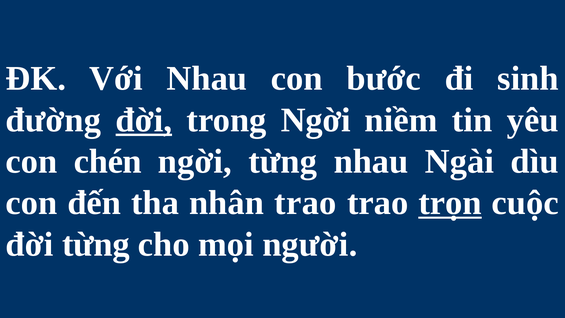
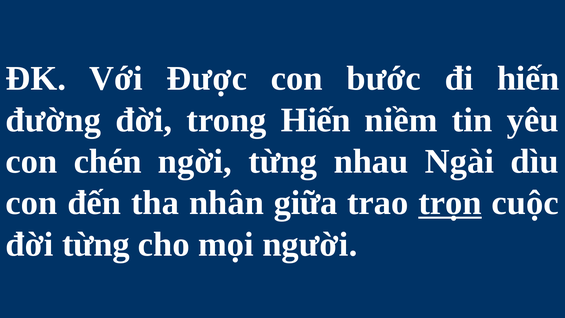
Với Nhau: Nhau -> Được (207, 78)
đi sinh: sinh -> hiến (528, 78)
đời underline: present -> none (144, 120)
trong Ngời: Ngời -> Hiến (316, 120)
nhân trao: trao -> giữa (306, 203)
